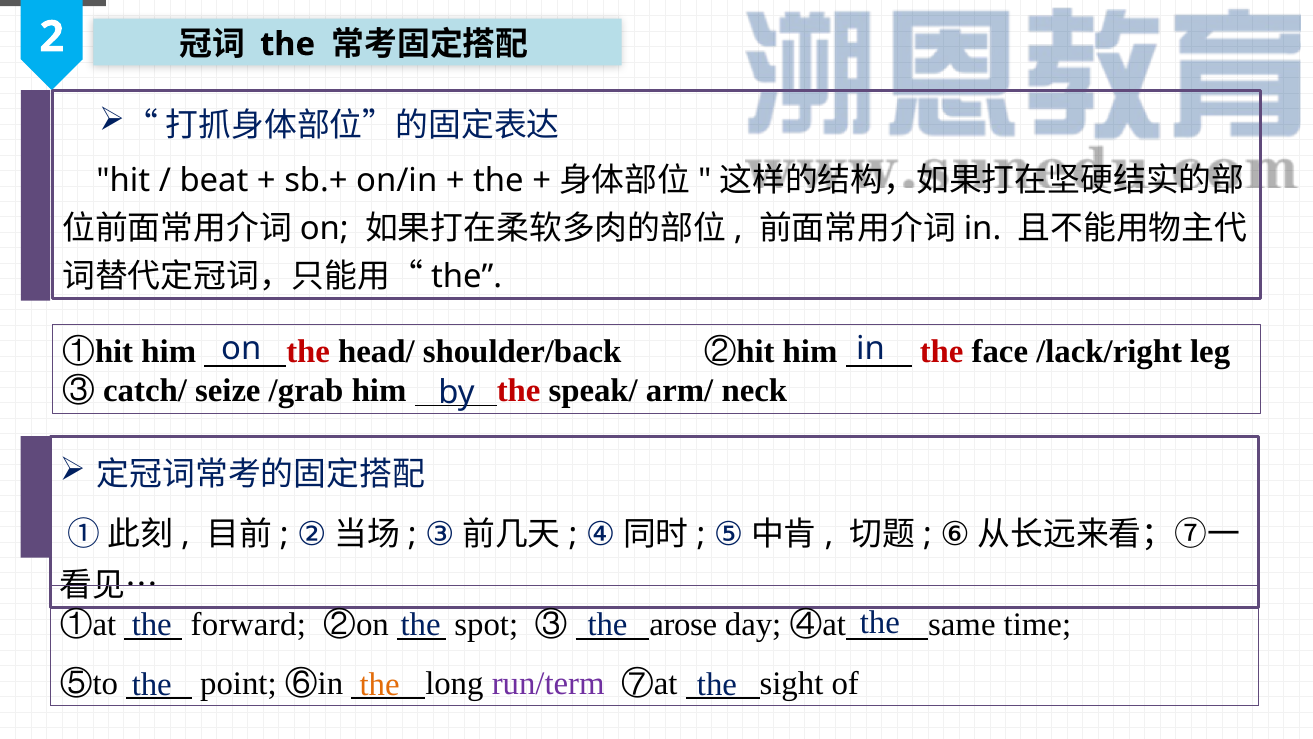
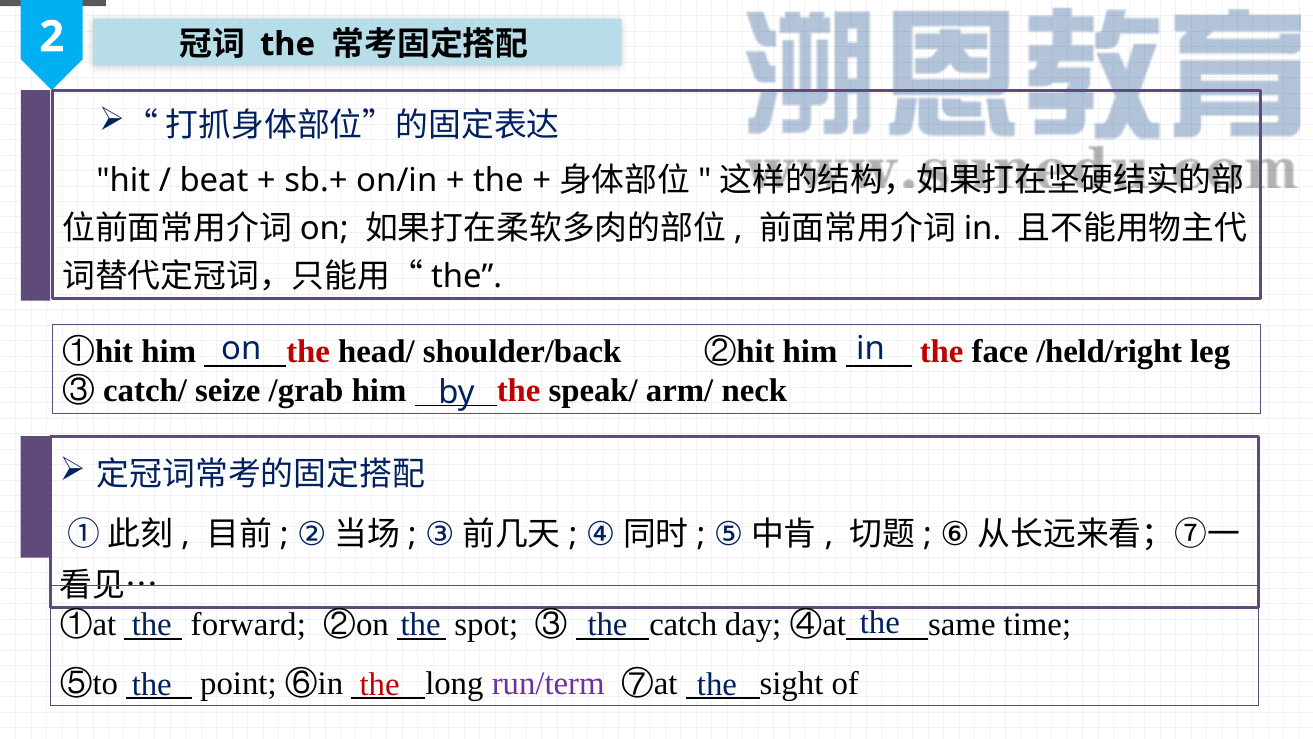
/lack/right: /lack/right -> /held/right (1109, 351)
arose: arose -> catch (683, 624)
the colour: orange -> red (380, 684)
